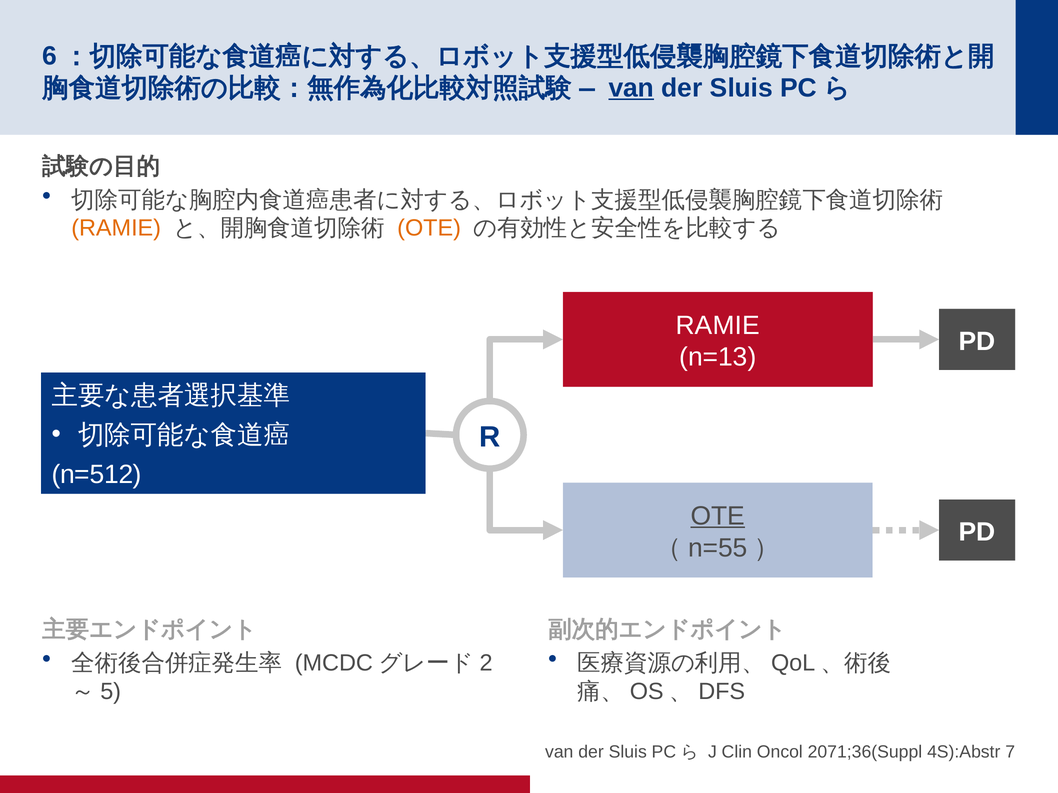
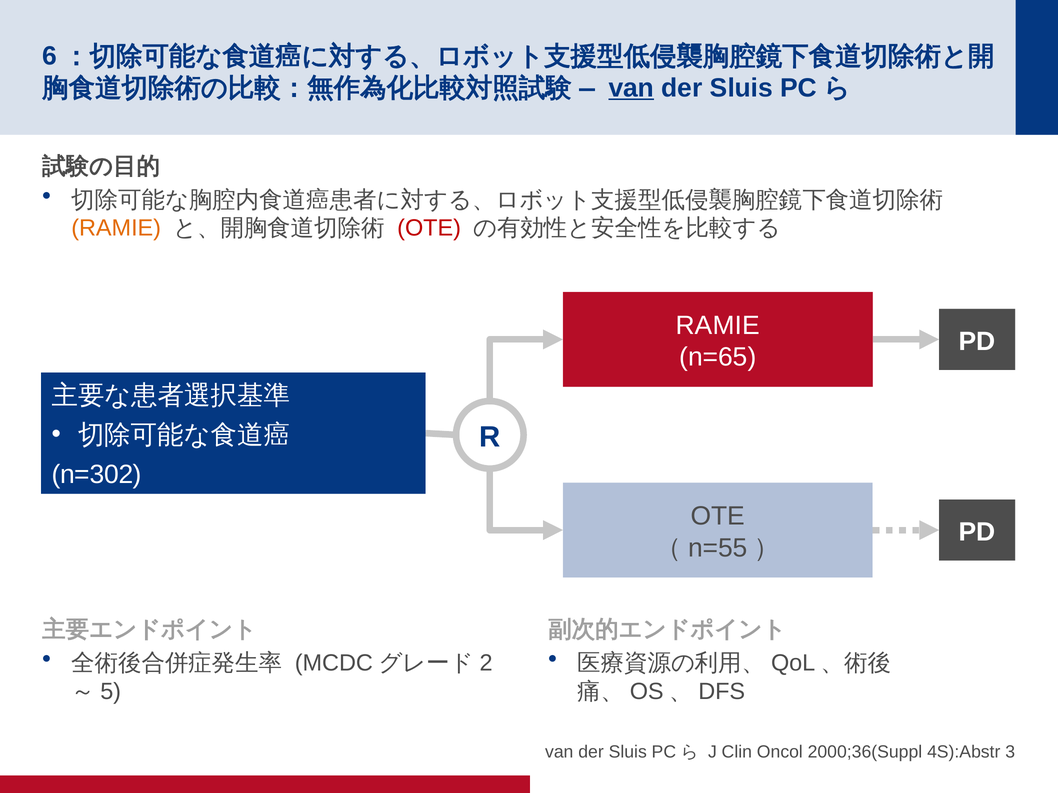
OTE colour: orange -> red (429, 228)
n=13: n=13 -> n=65 (718, 357)
n=512: n=512 -> n=302 (97, 475)
OTE underline: present -> none (718, 516)
2071;36(Suppl: 2071;36(Suppl -> 2000;36(Suppl (865, 752)
7: 7 -> 3 (1010, 752)
